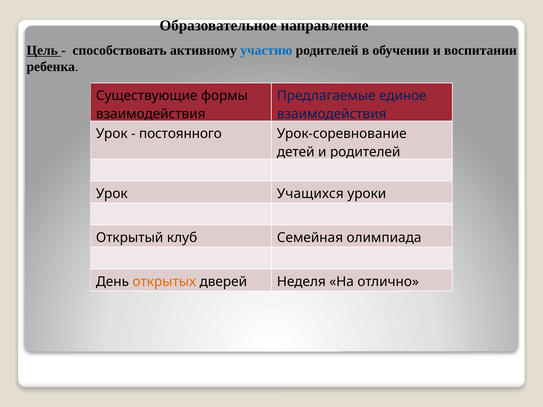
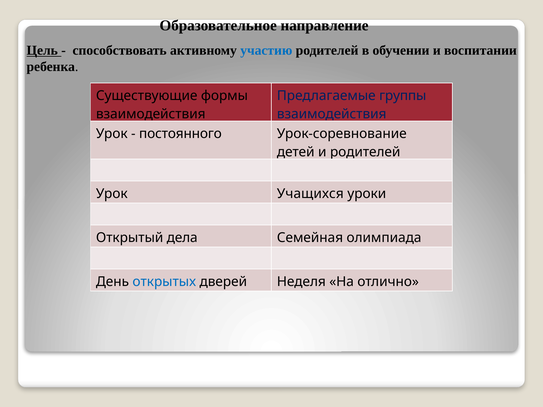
единое: единое -> группы (403, 96)
клуб: клуб -> дела (182, 238)
открытых colour: orange -> blue (164, 282)
